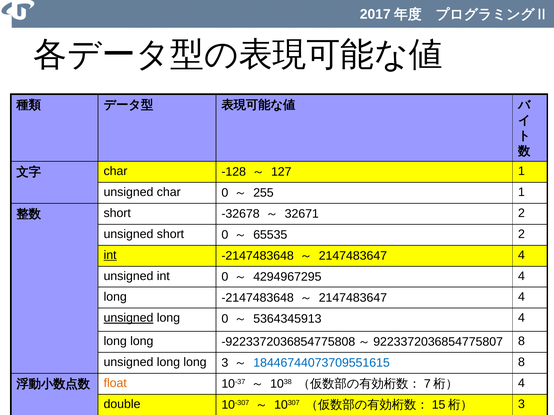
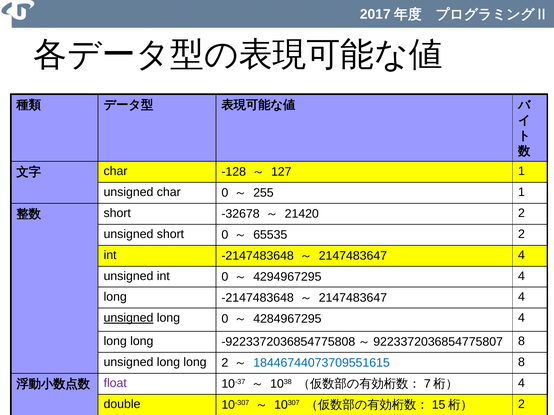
32671: 32671 -> 21420 (302, 214)
int underline: present -> none (110, 255)
5364345913: 5364345913 -> 4284967295 (287, 319)
long 3: 3 -> 2 (225, 363)
float colour: orange -> purple (115, 384)
3: 3 -> 2 (521, 405)
